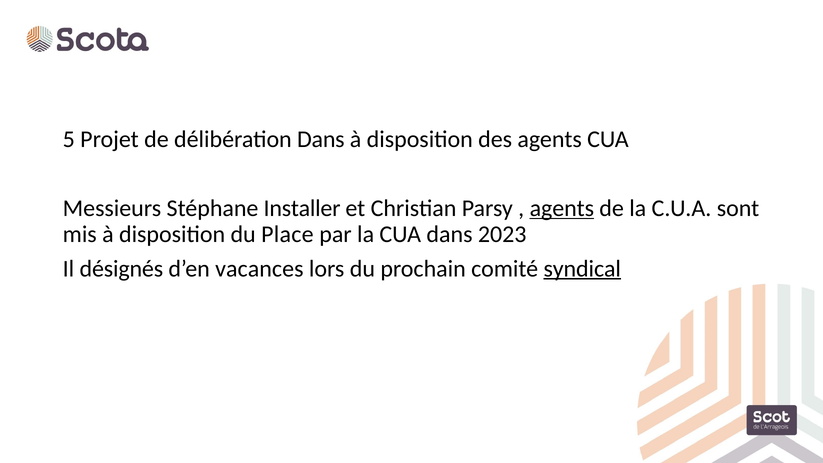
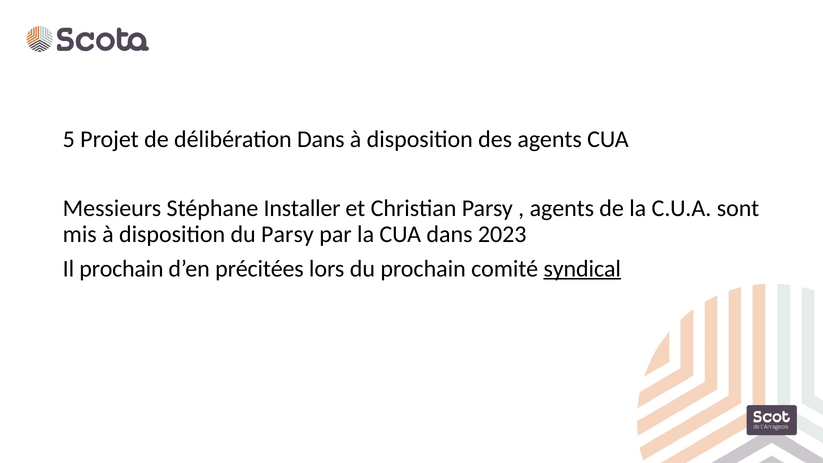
agents underline: present -> none (562, 208)
du Place: Place -> Parsy (287, 234)
Il désignés: désignés -> prochain (121, 269)
vacances: vacances -> précitées (259, 269)
